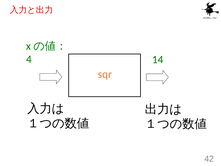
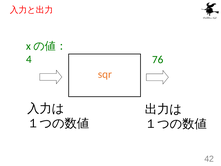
14: 14 -> 76 (158, 59)
